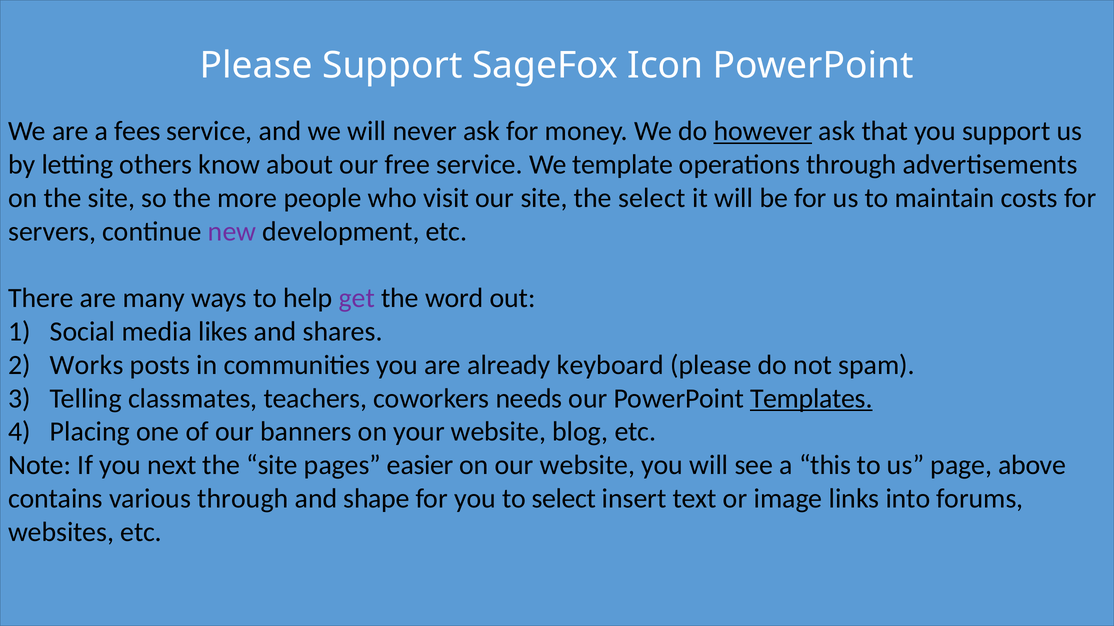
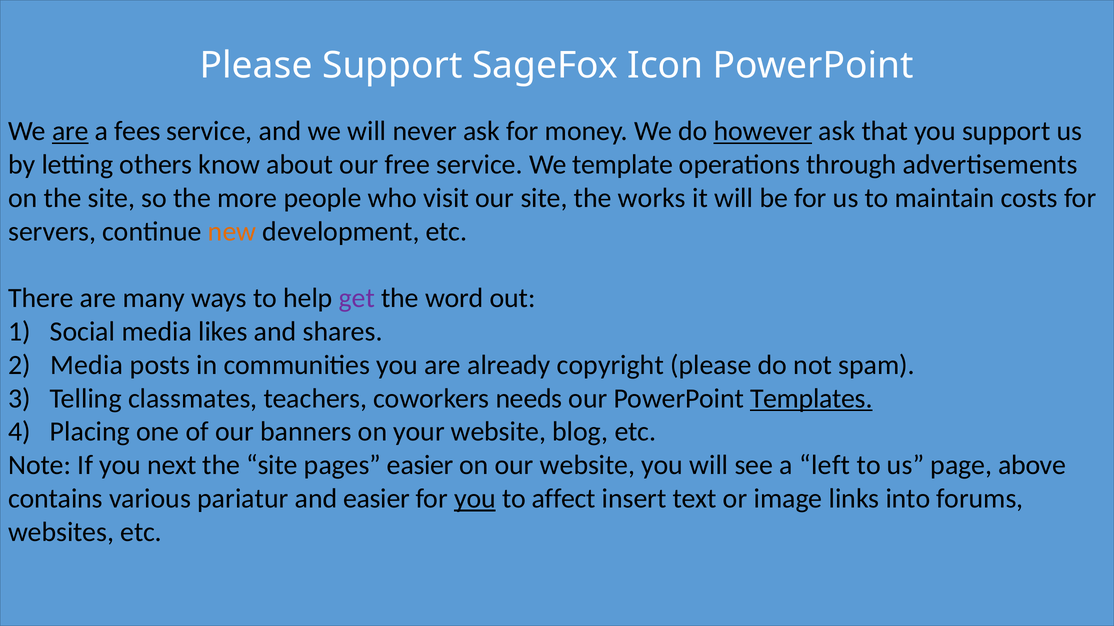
are underline: none -> present (70, 131)
the select: select -> works (652, 198)
new colour: purple -> orange (232, 232)
Works: Works -> Media (87, 365)
keyboard: keyboard -> copyright (610, 365)
this: this -> left (825, 466)
various through: through -> pariatur (243, 499)
and shape: shape -> easier (377, 499)
you underline: none -> present (475, 499)
to select: select -> affect (564, 499)
